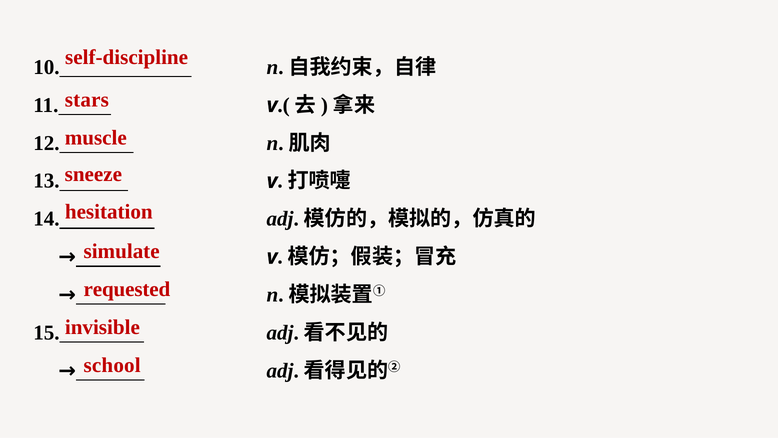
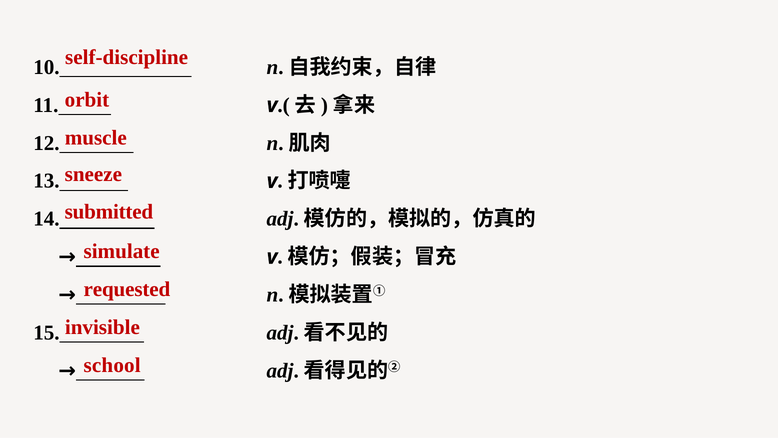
stars: stars -> orbit (87, 100)
hesitation: hesitation -> submitted (109, 211)
